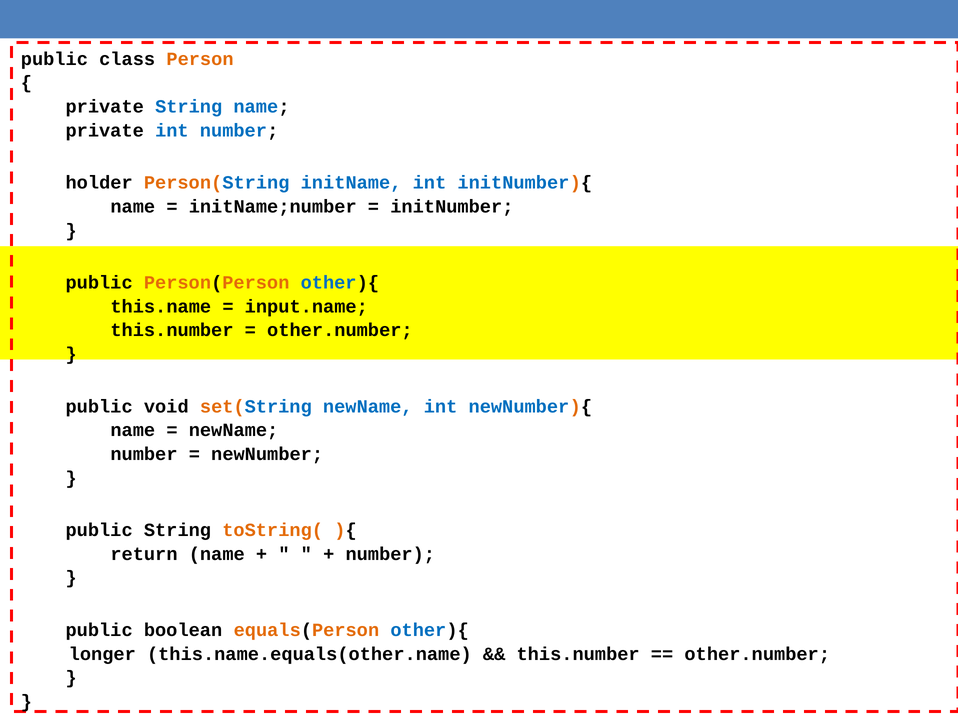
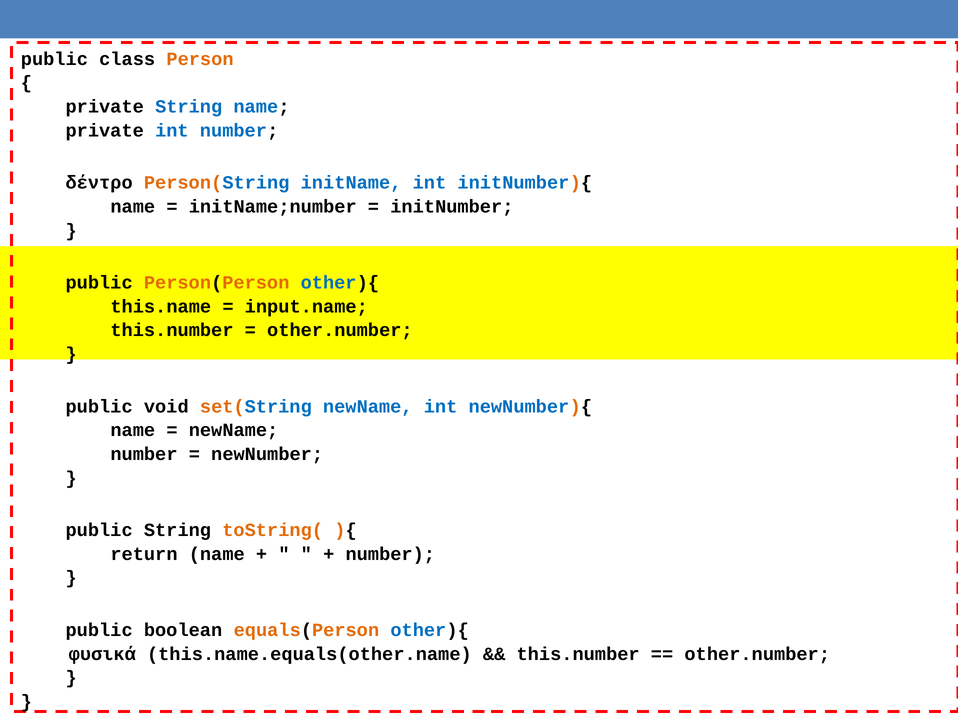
holder: holder -> δέντρο (99, 183)
longer: longer -> φυσικά (102, 653)
